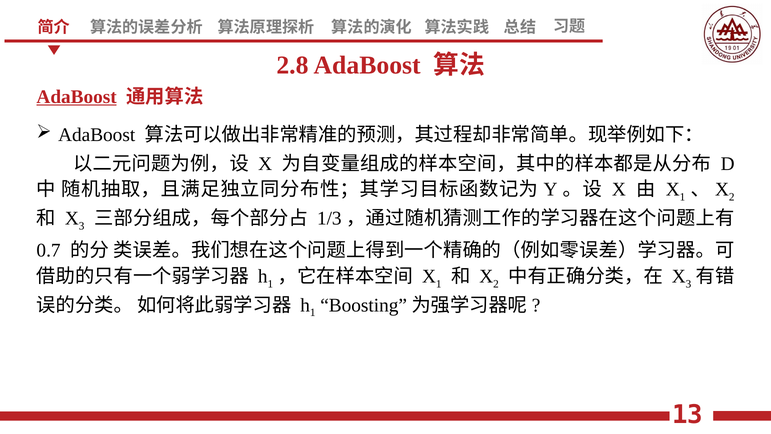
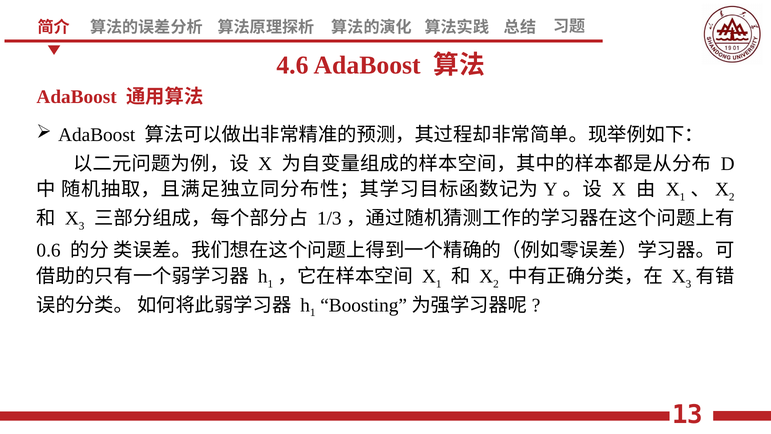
2.8: 2.8 -> 4.6 (292, 65)
AdaBoost underline: present -> none (77, 97)
0.7: 0.7 -> 0.6 (49, 250)
